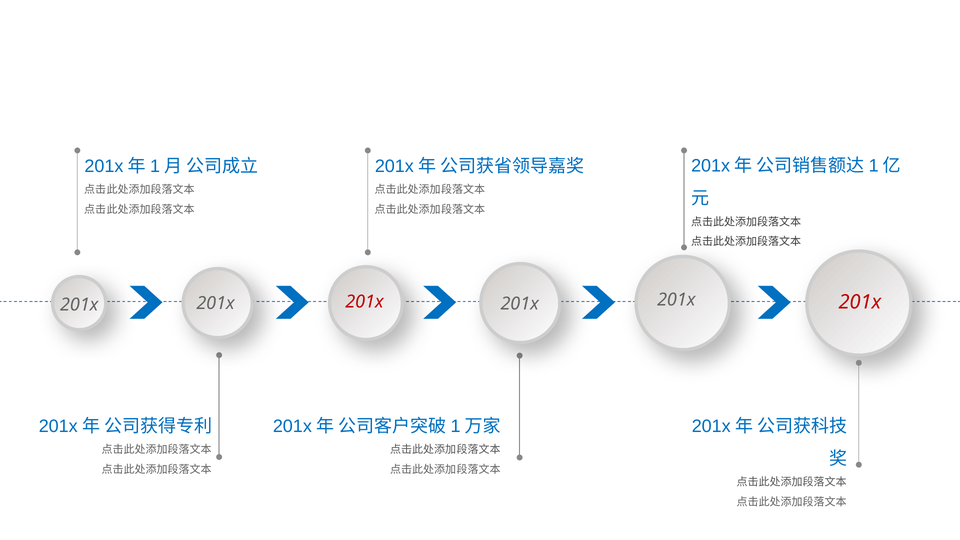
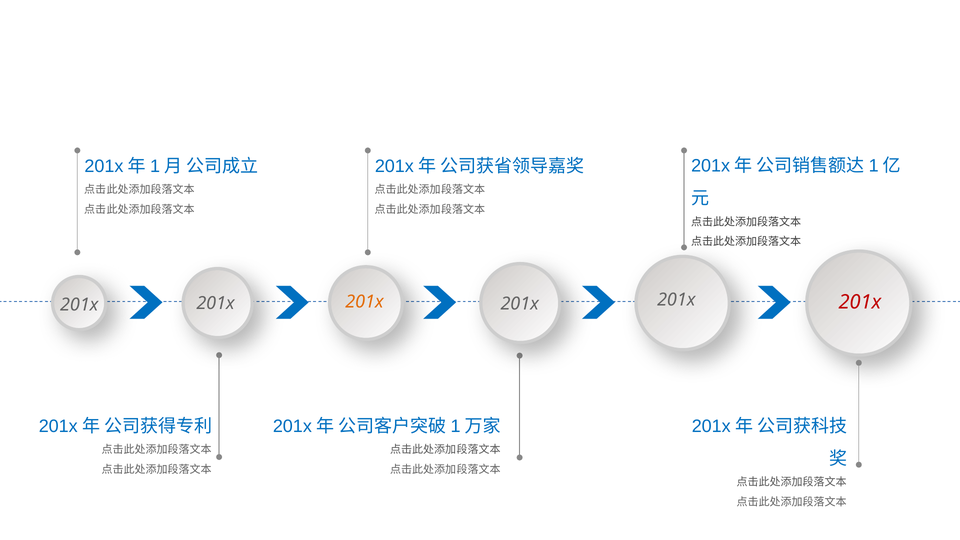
201x colour: red -> orange (364, 302)
